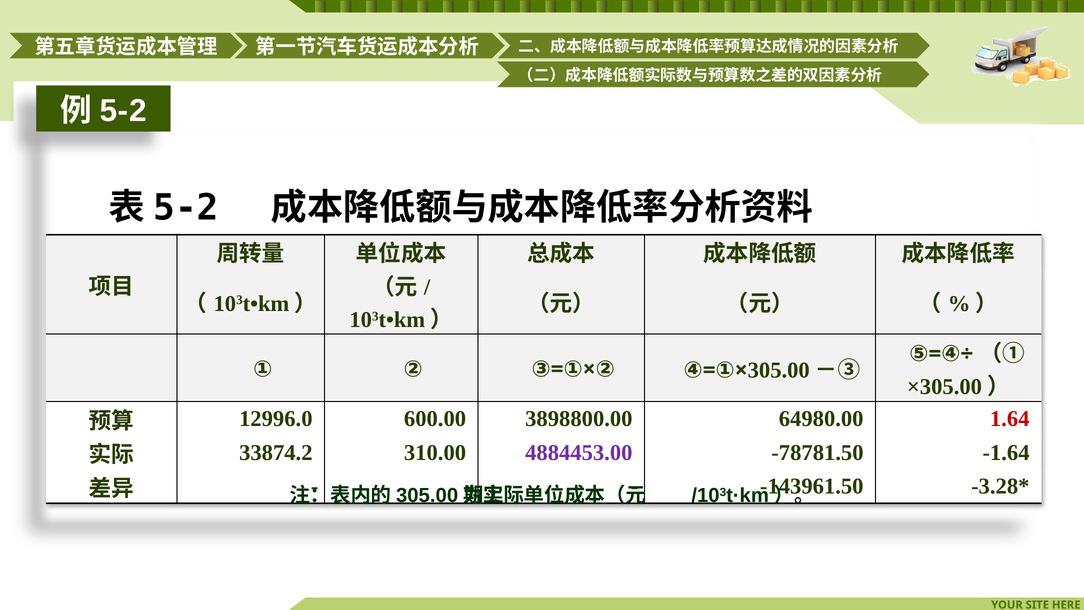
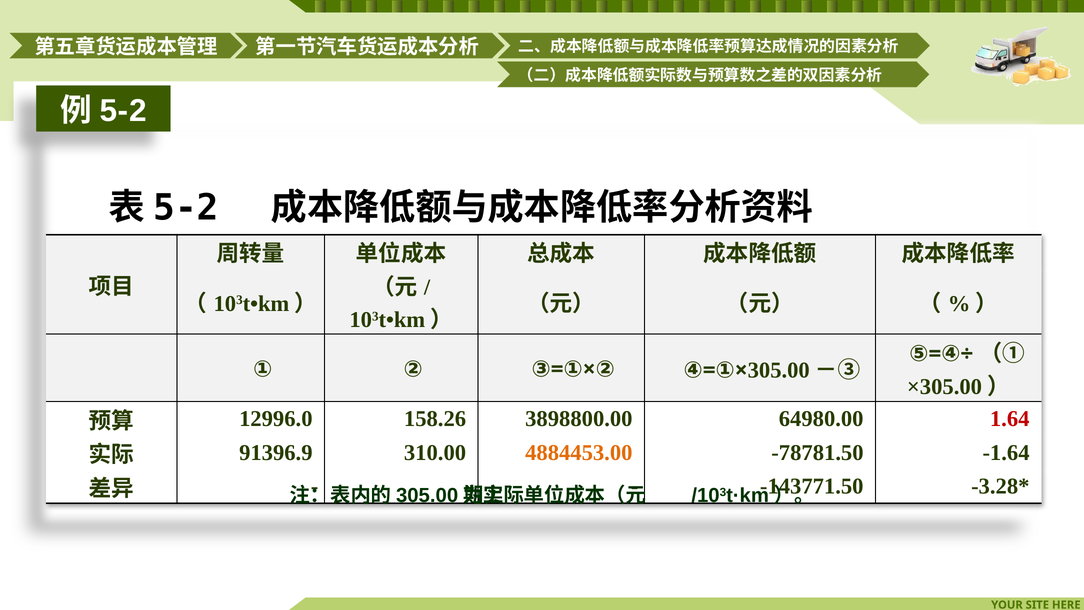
600.00: 600.00 -> 158.26 (435, 419)
33874.2: 33874.2 -> 91396.9 (276, 452)
4884453.00 colour: purple -> orange (579, 452)
-143961.50: -143961.50 -> -143771.50 (812, 486)
